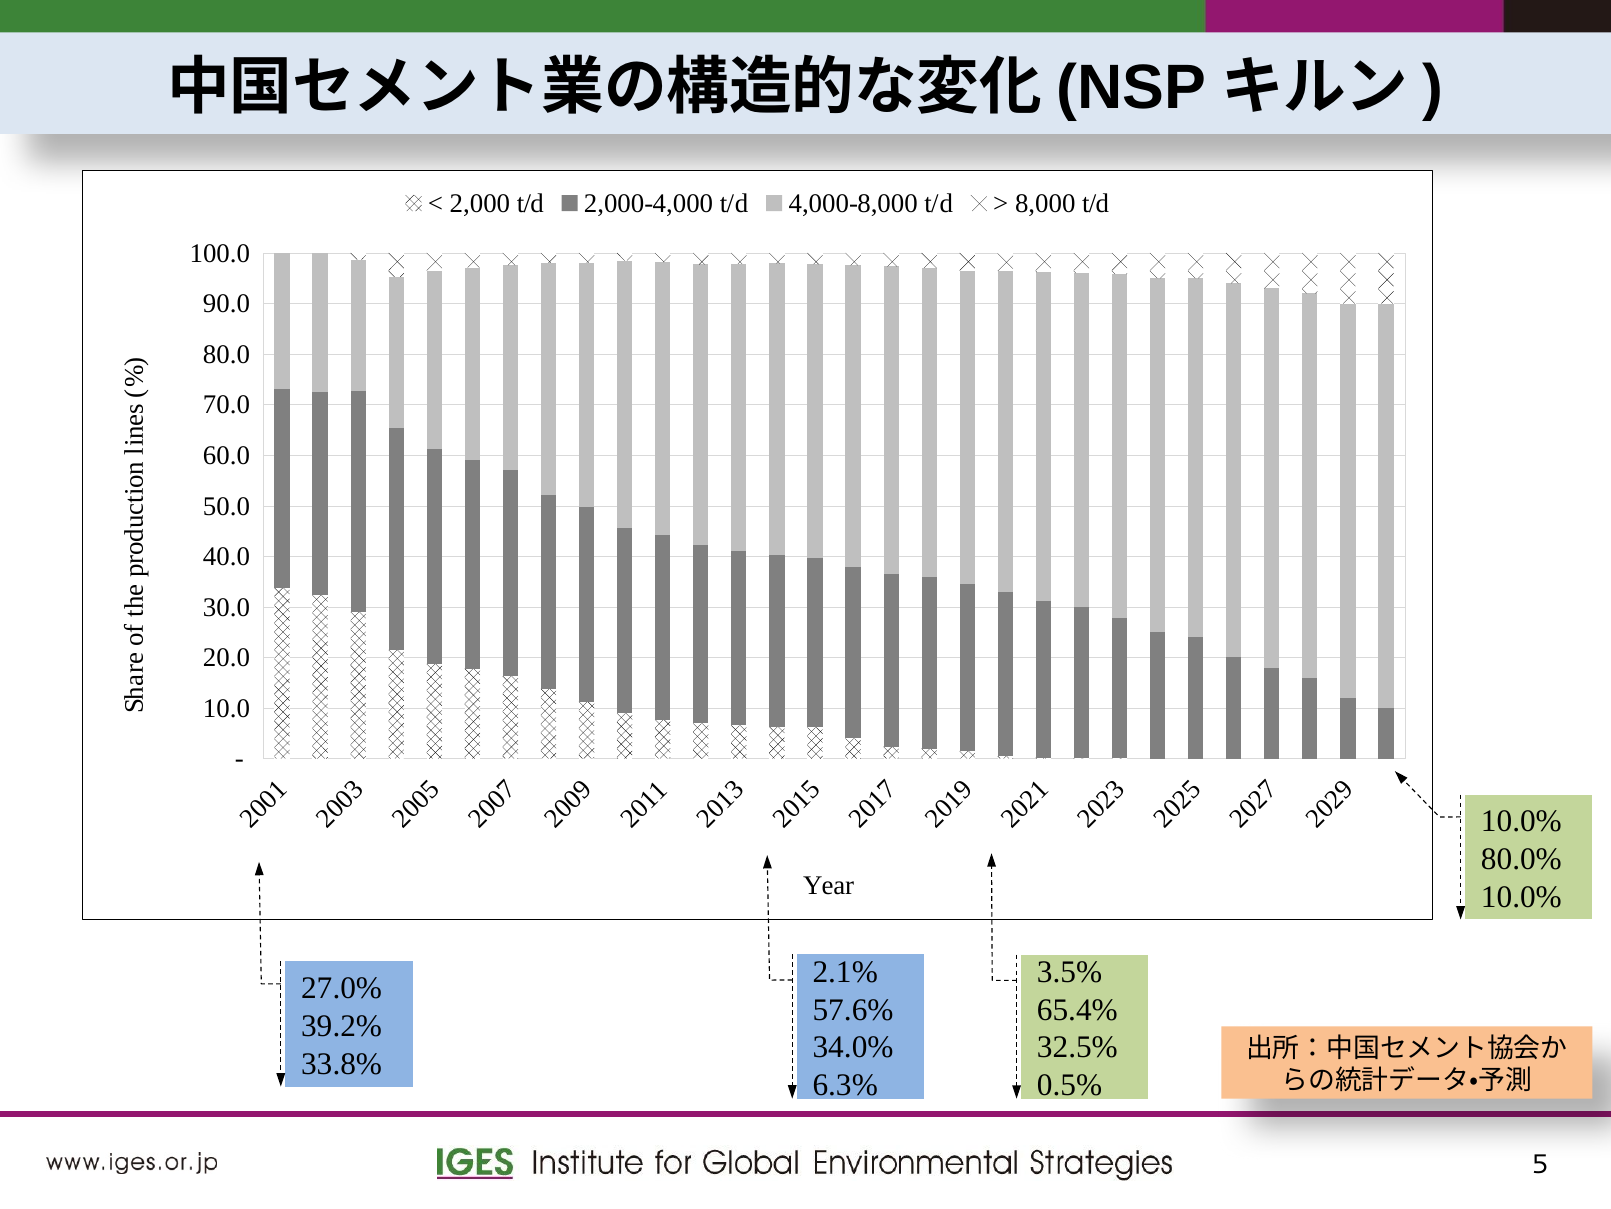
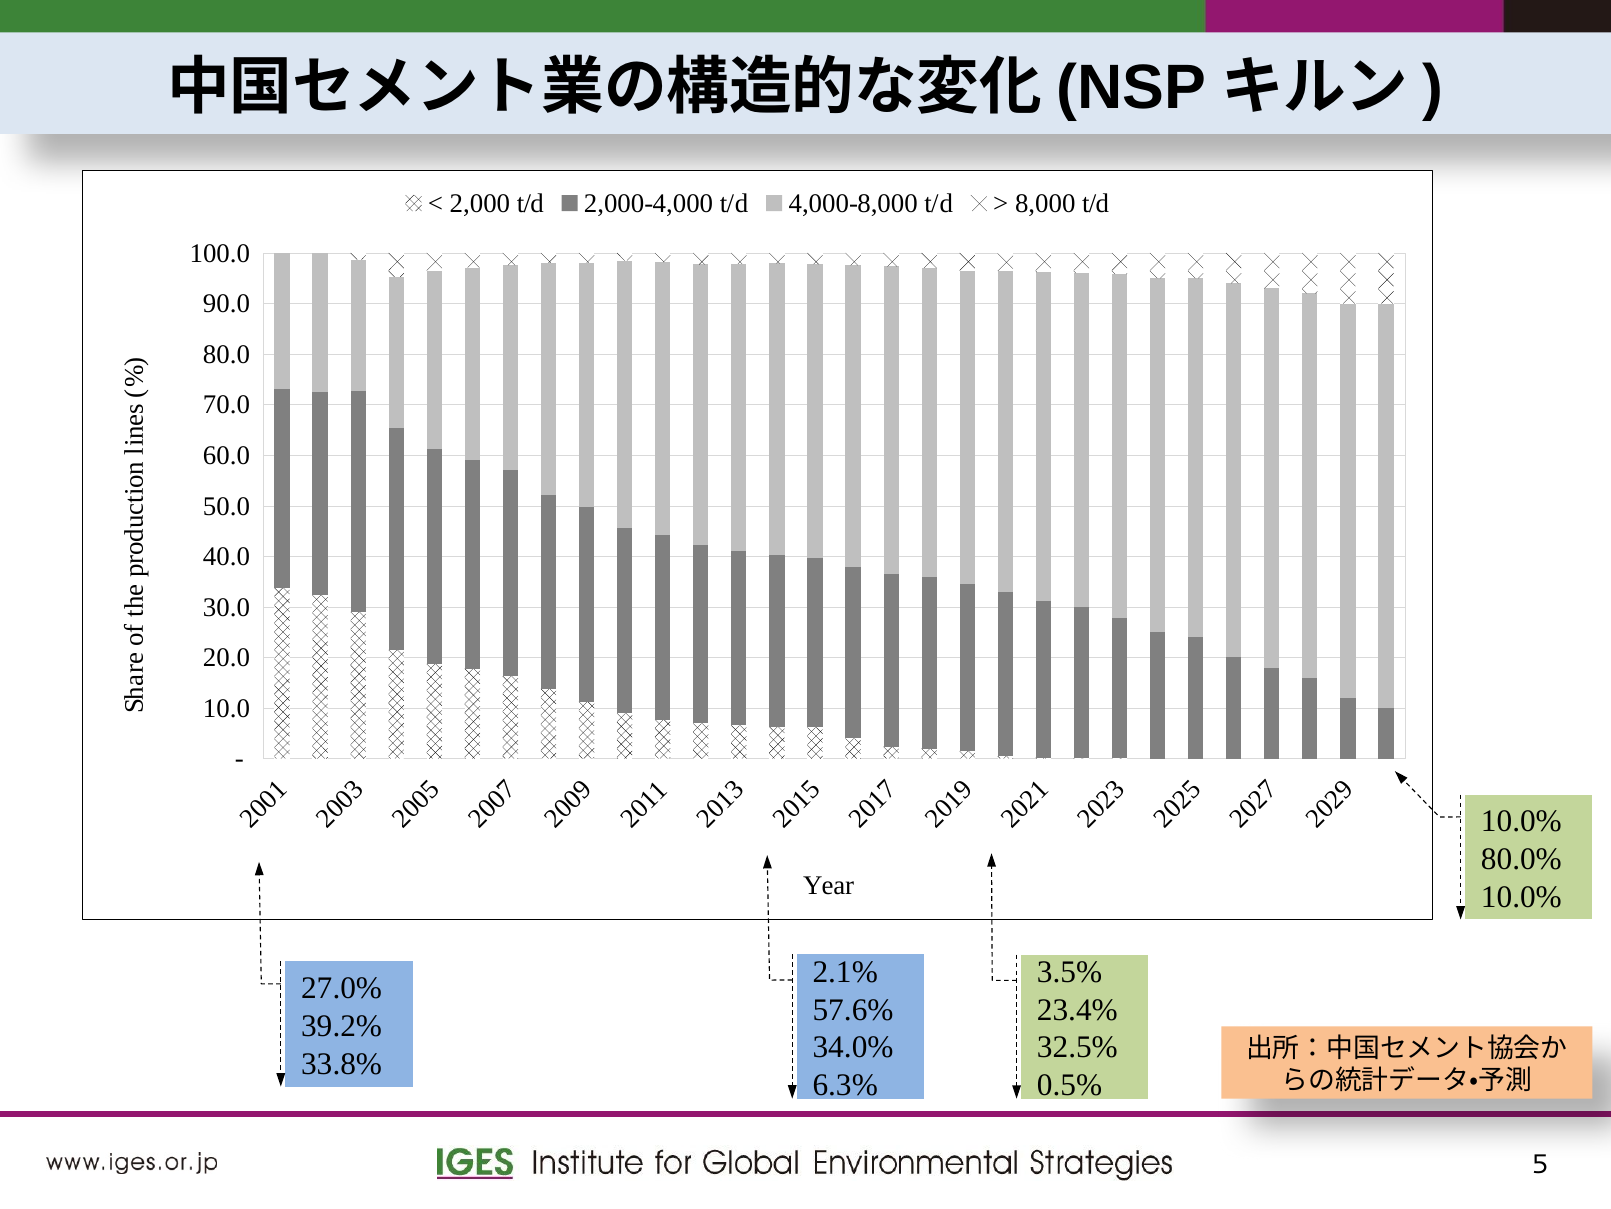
65.4%: 65.4% -> 23.4% (1077, 1009)
